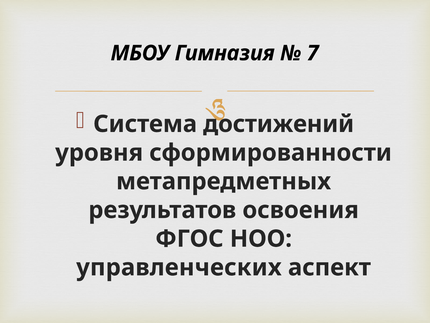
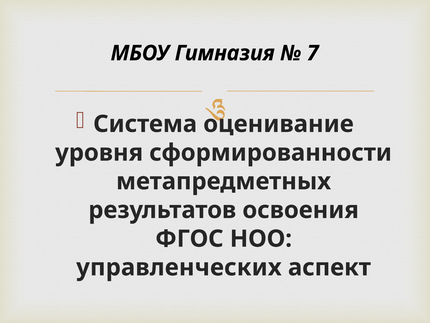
достижений: достижений -> оценивание (278, 124)
